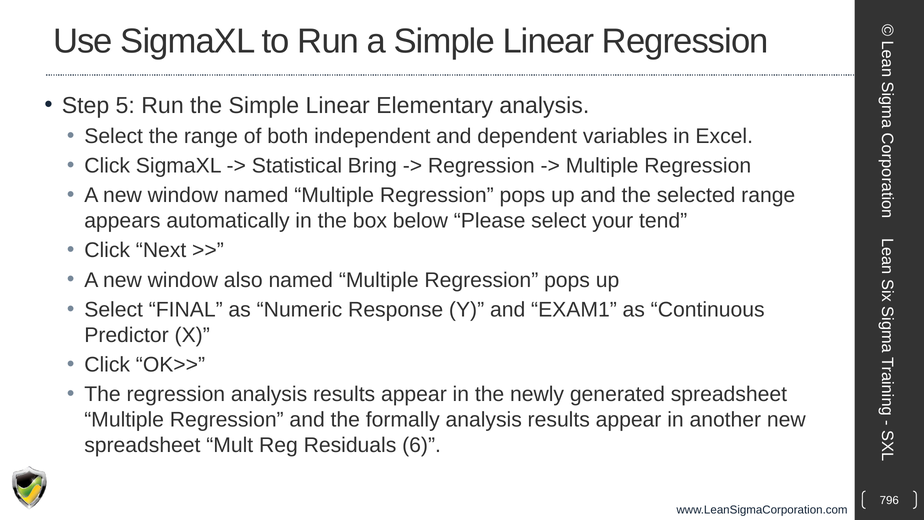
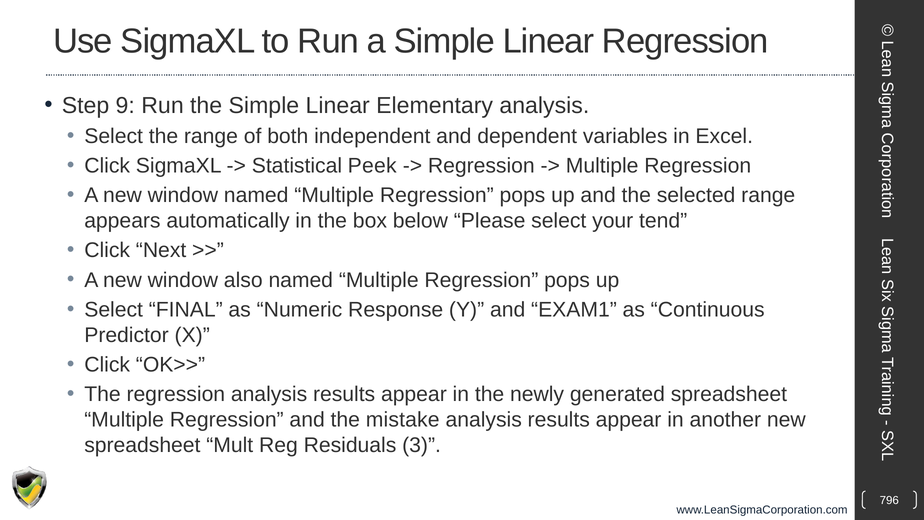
5: 5 -> 9 (125, 106)
Bring: Bring -> Peek (372, 166)
formally: formally -> mistake (403, 420)
6: 6 -> 3 (422, 445)
